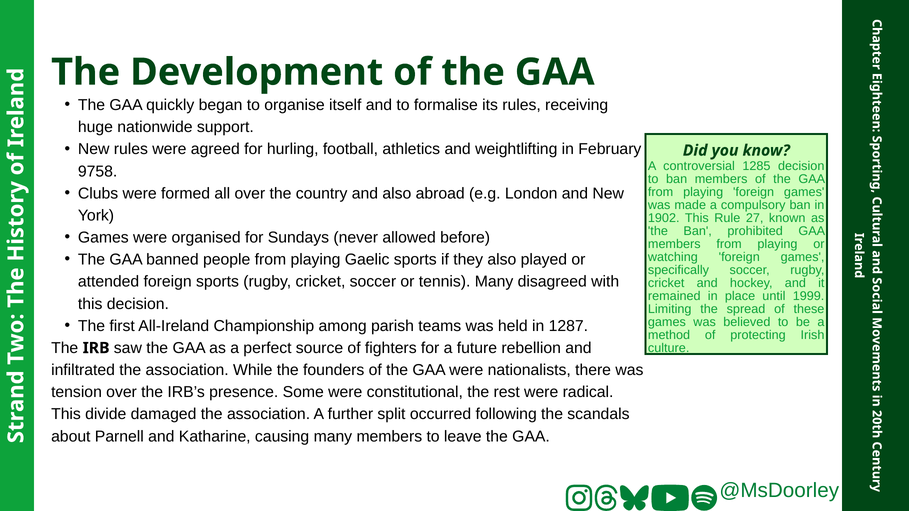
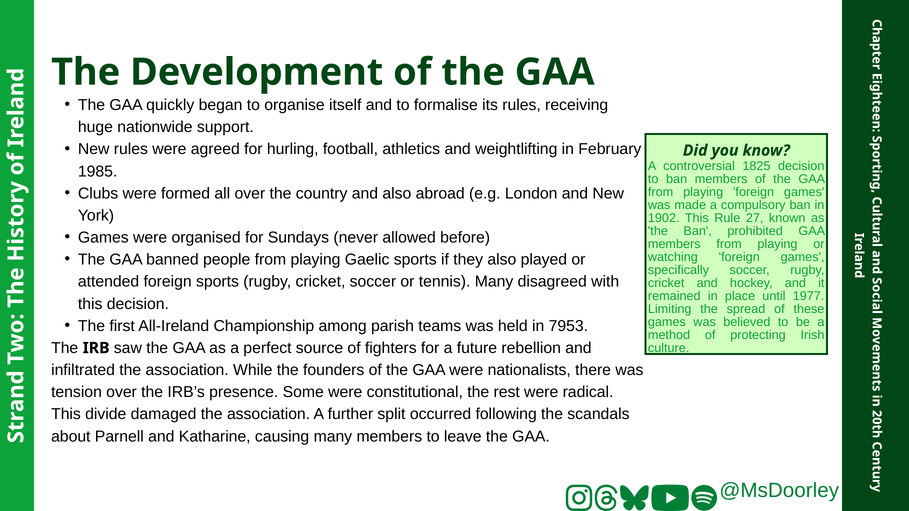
1285: 1285 -> 1825 (756, 166)
9758: 9758 -> 1985 (98, 171)
1999: 1999 -> 1977 (809, 296)
1287: 1287 -> 7953 (568, 326)
